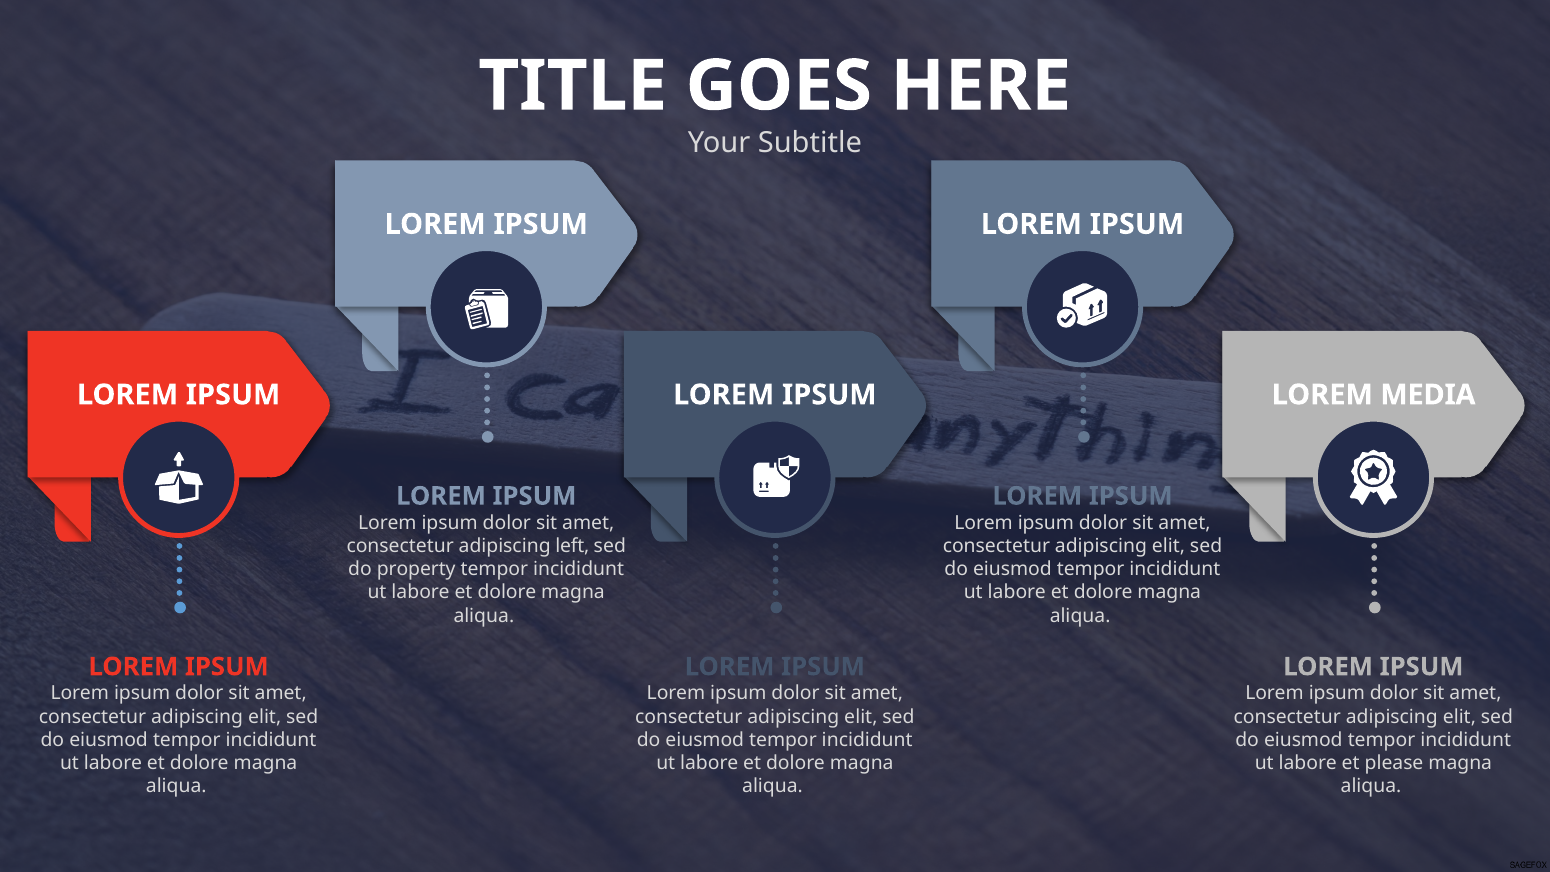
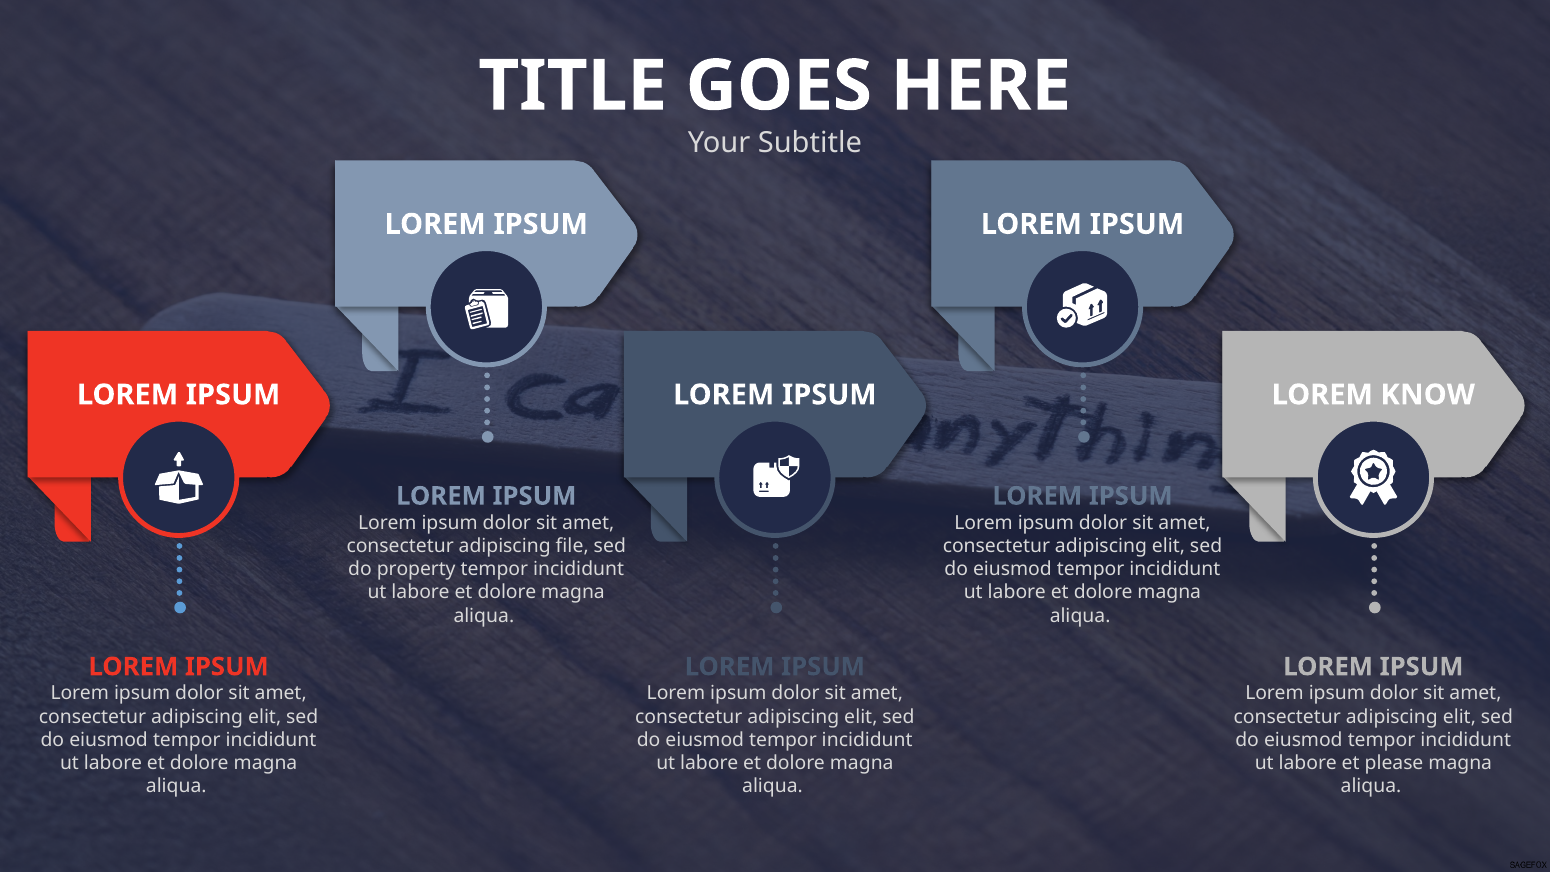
MEDIA: MEDIA -> KNOW (1428, 395)
left: left -> file (572, 546)
